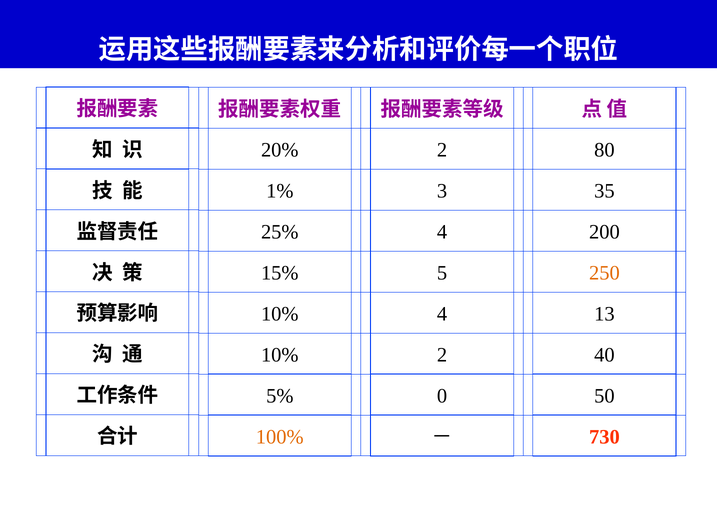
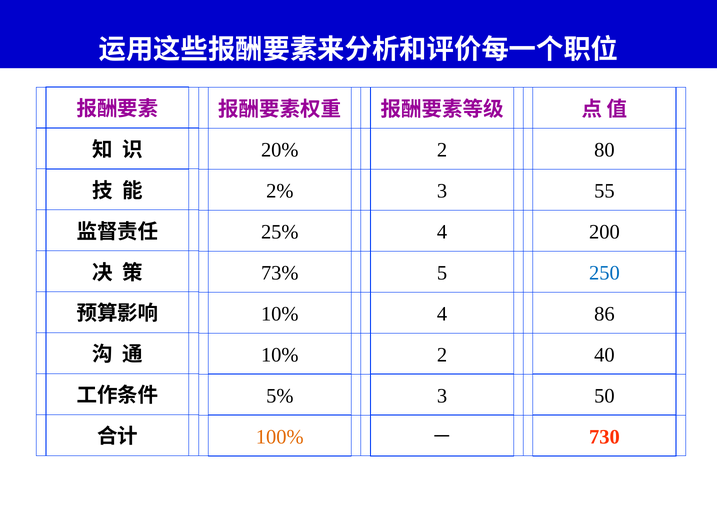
1%: 1% -> 2% (280, 191)
35: 35 -> 55 (604, 191)
15%: 15% -> 73% (280, 273)
250 colour: orange -> blue (604, 273)
13: 13 -> 86 (604, 314)
5% 0: 0 -> 3 (442, 396)
